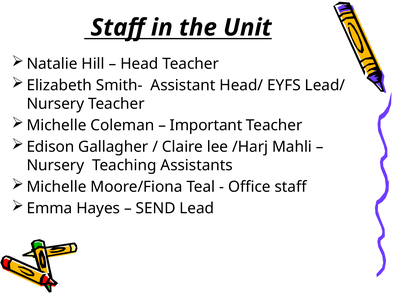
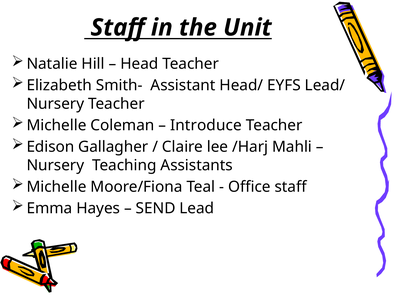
Important: Important -> Introduce (206, 125)
